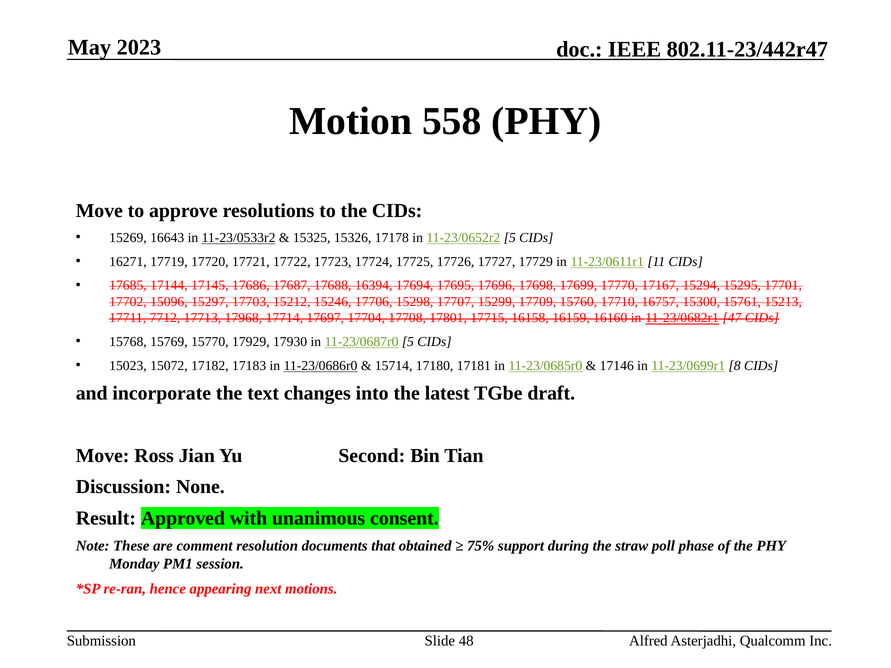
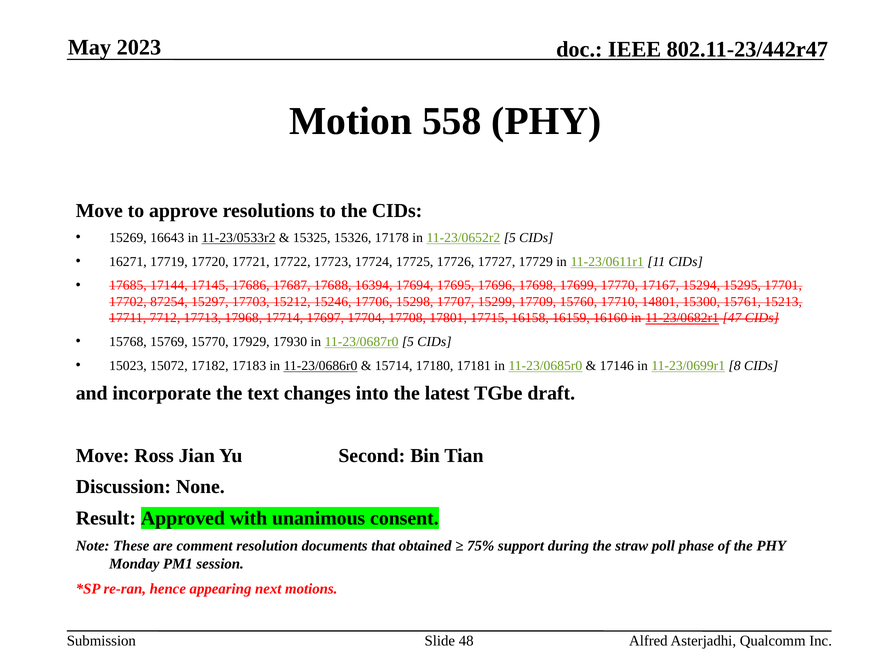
15096: 15096 -> 87254 (169, 302)
16757: 16757 -> 14801 (660, 302)
